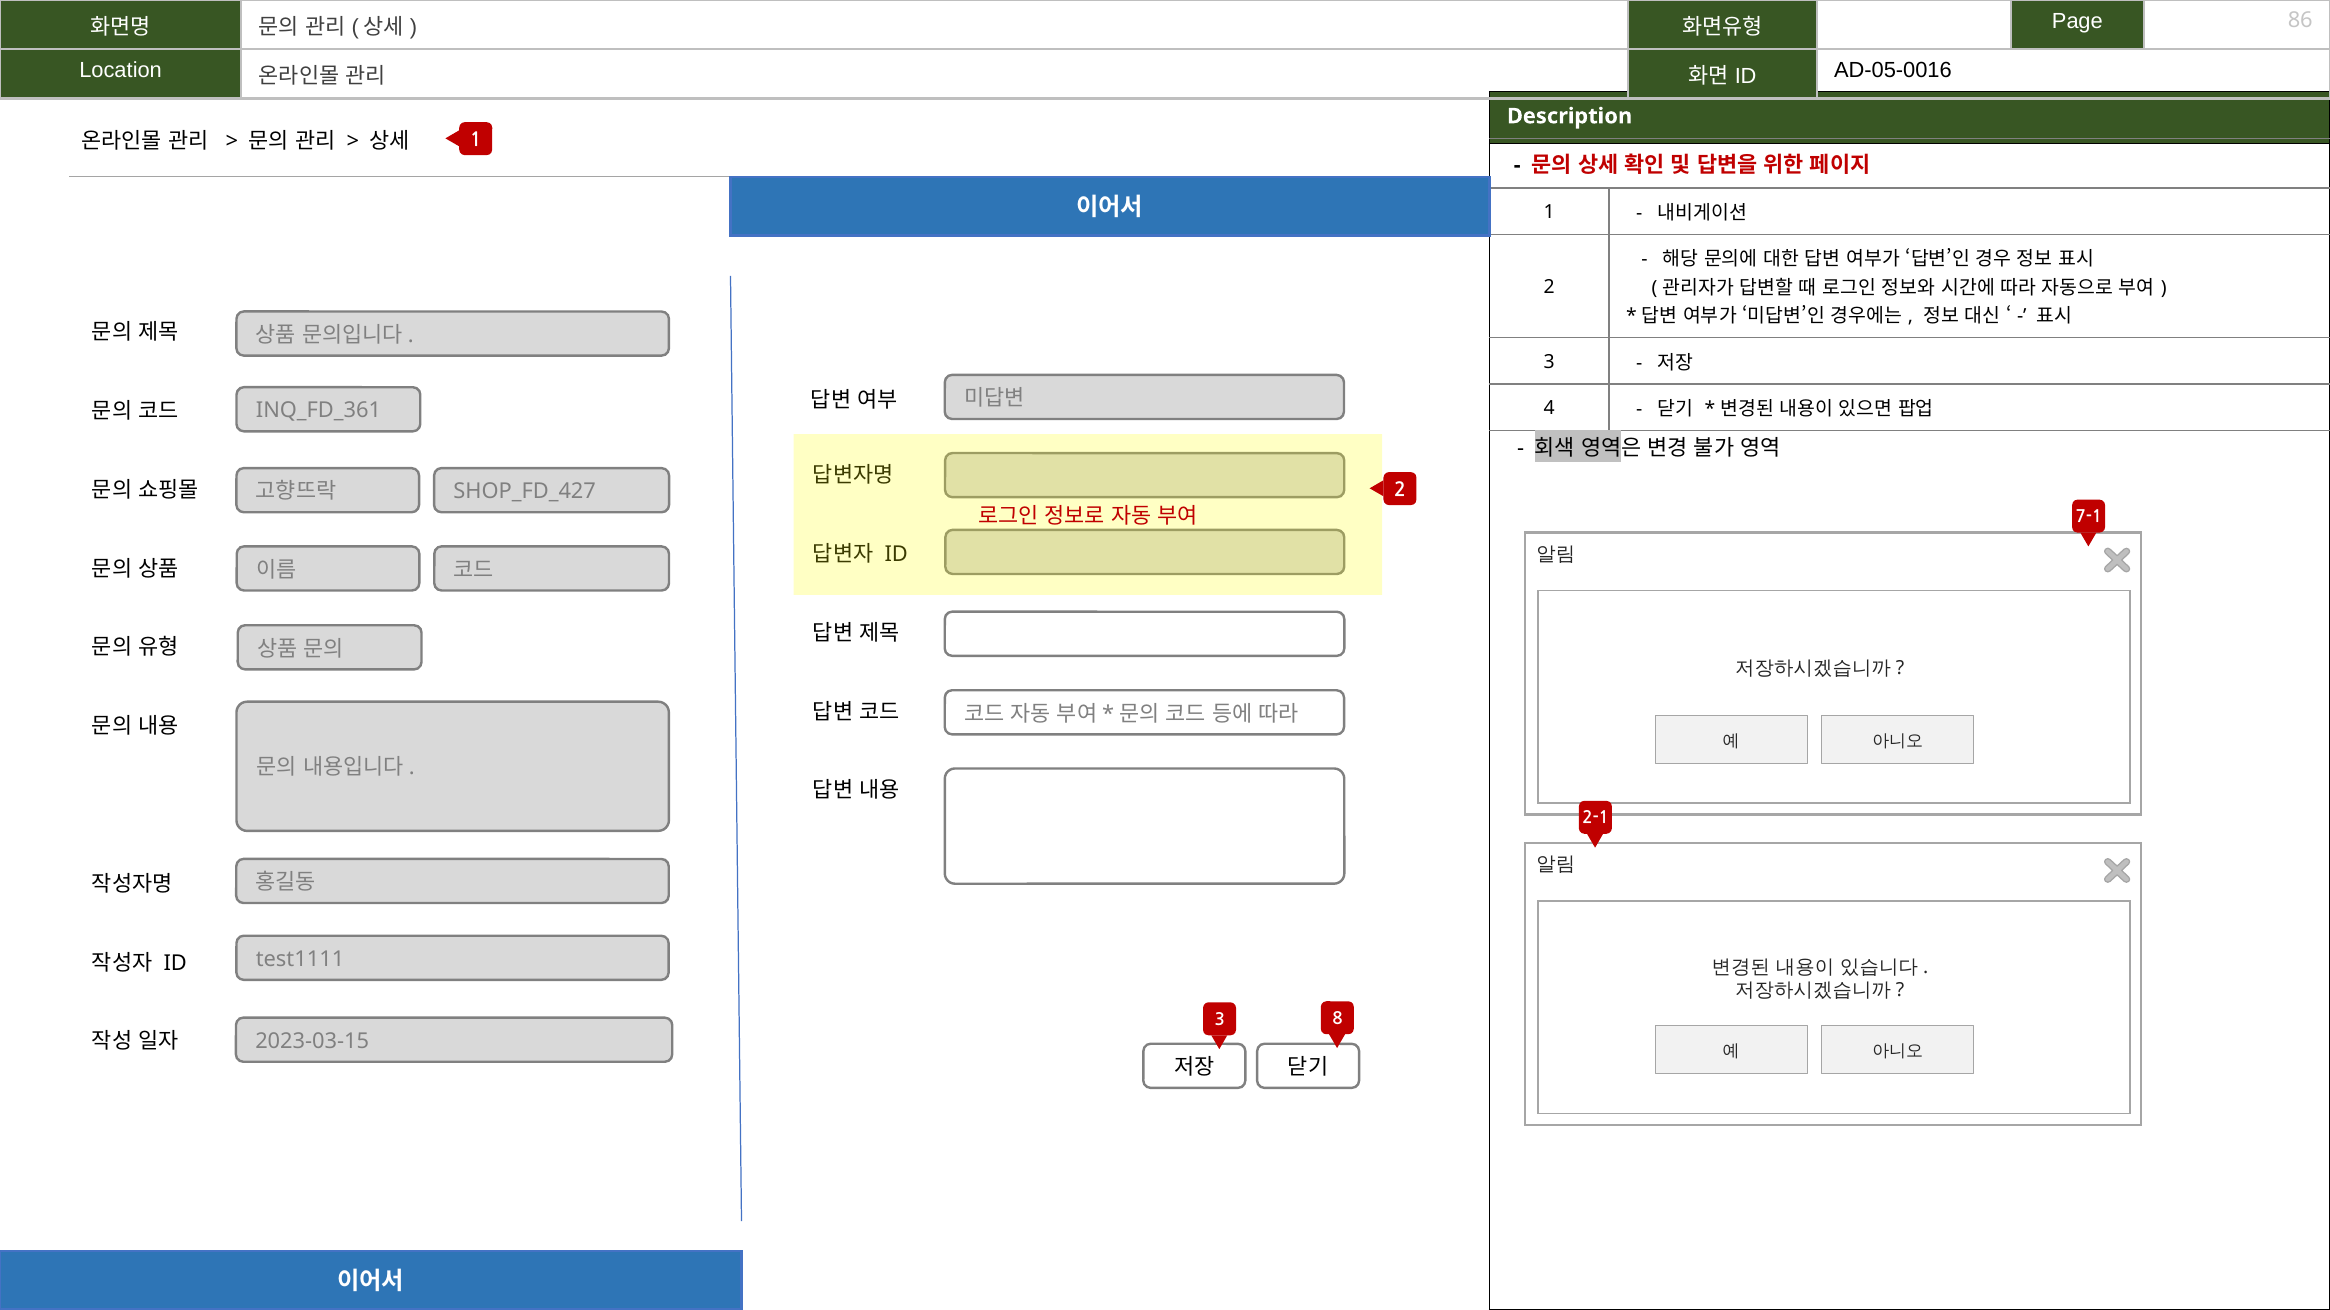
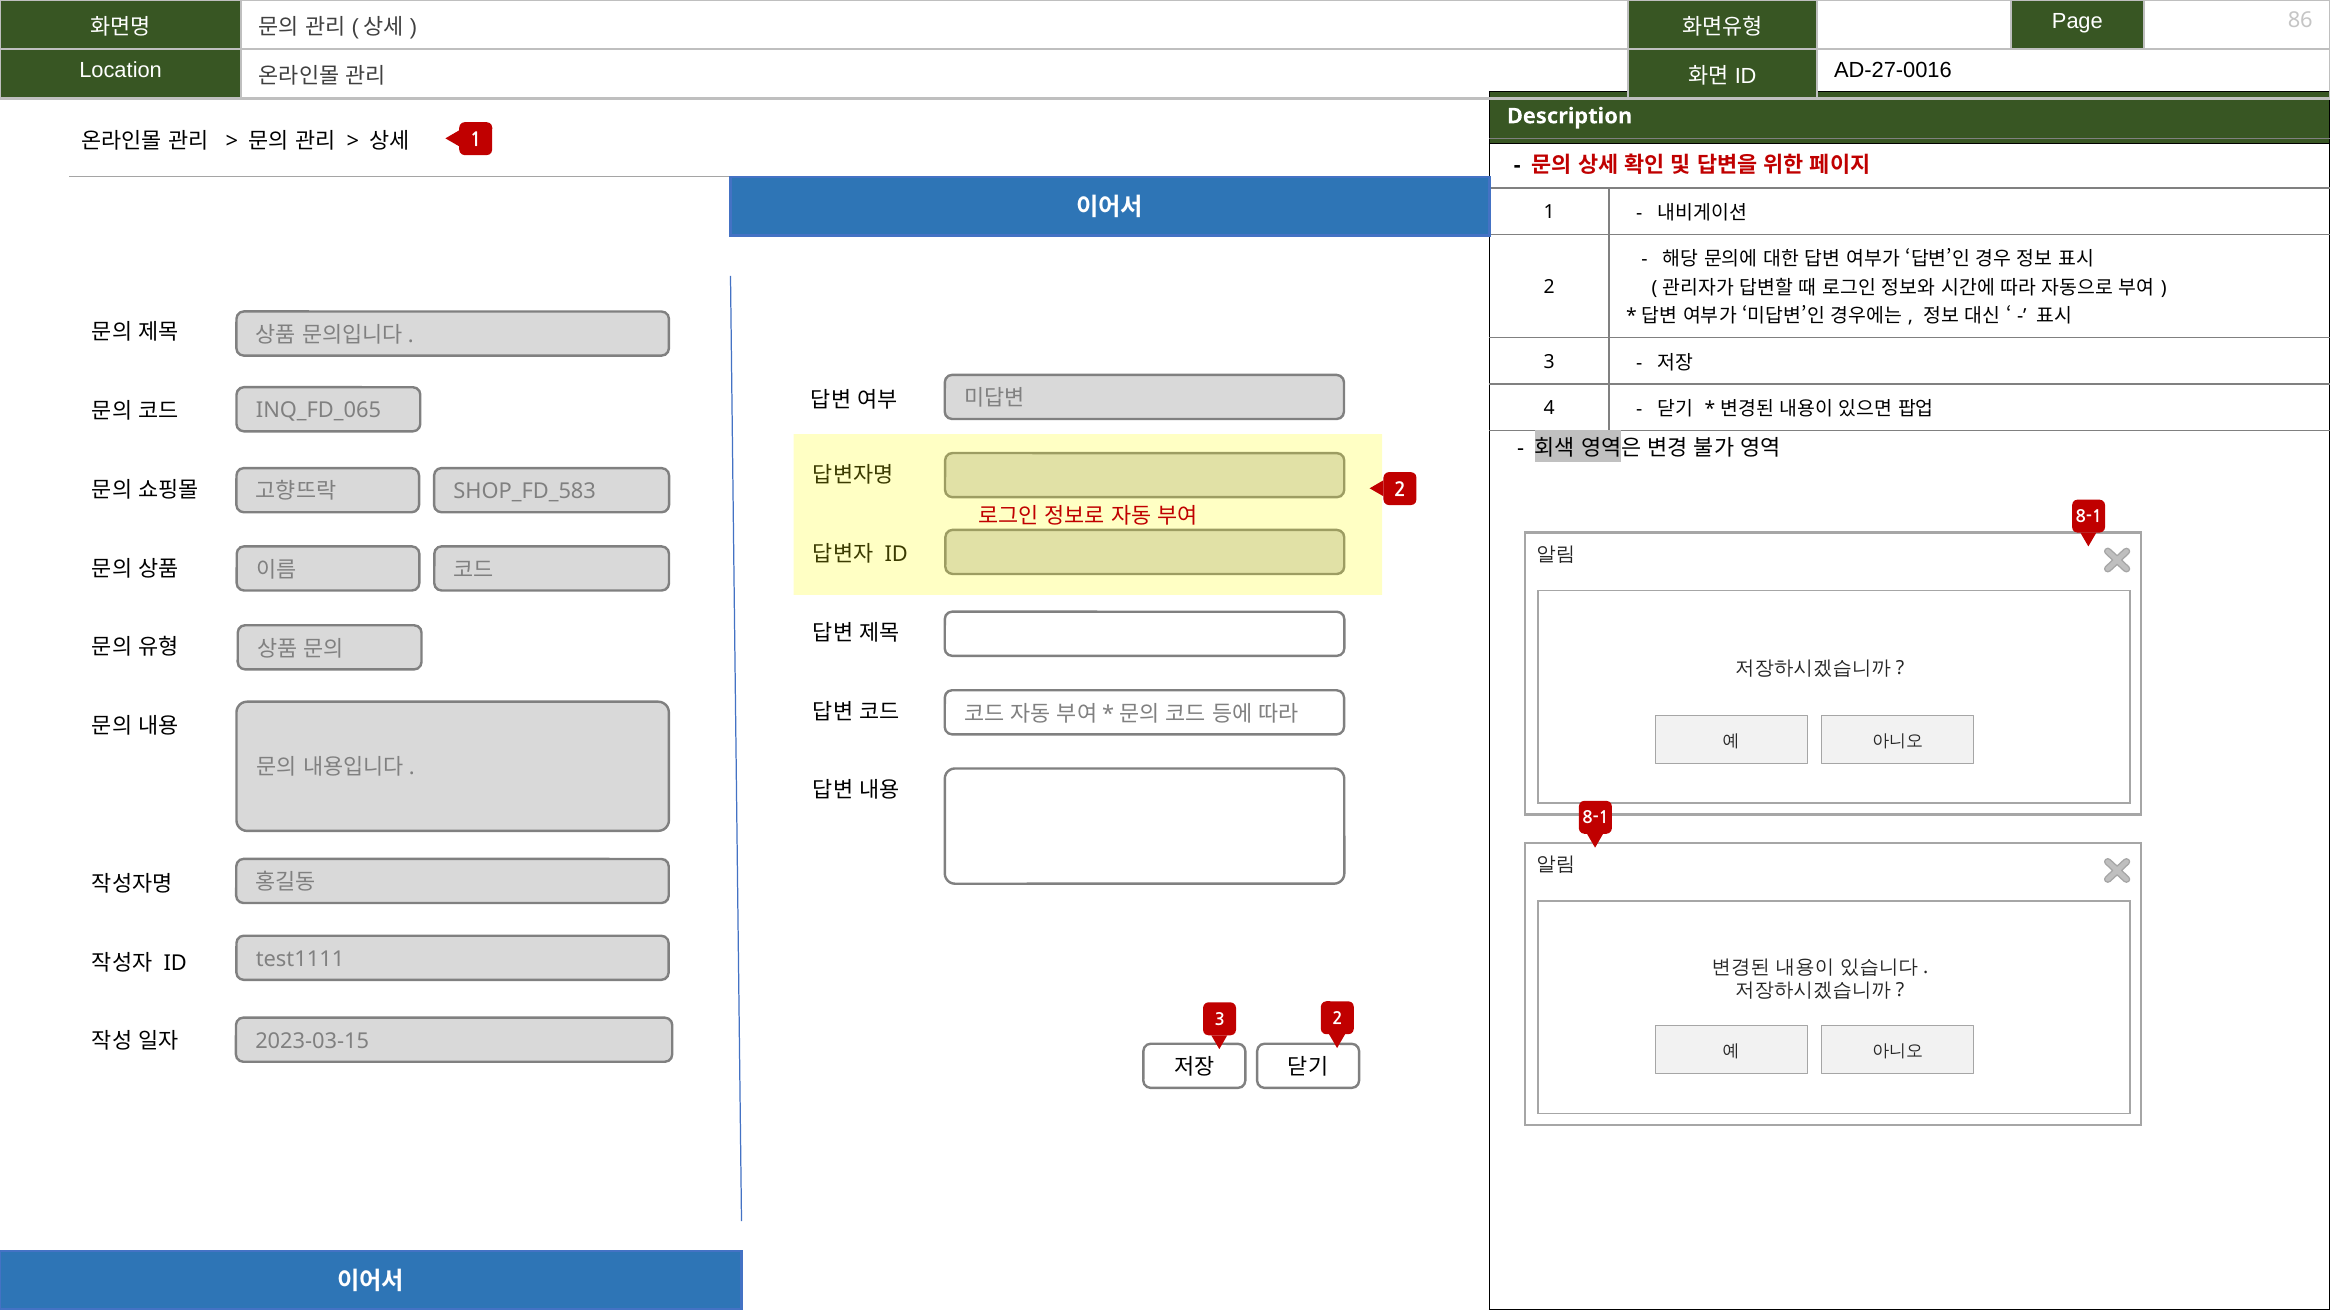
AD-05-0016: AD-05-0016 -> AD-27-0016 (1893, 71)
INQ_FD_361: INQ_FD_361 -> INQ_FD_065 (319, 411)
SHOP_FD_427: SHOP_FD_427 -> SHOP_FD_583 (525, 492)
7-1: 7-1 -> 8-1 (2089, 517)
2-1: 2-1 -> 8-1 (1596, 819)
3 8: 8 -> 2 (1338, 1019)
